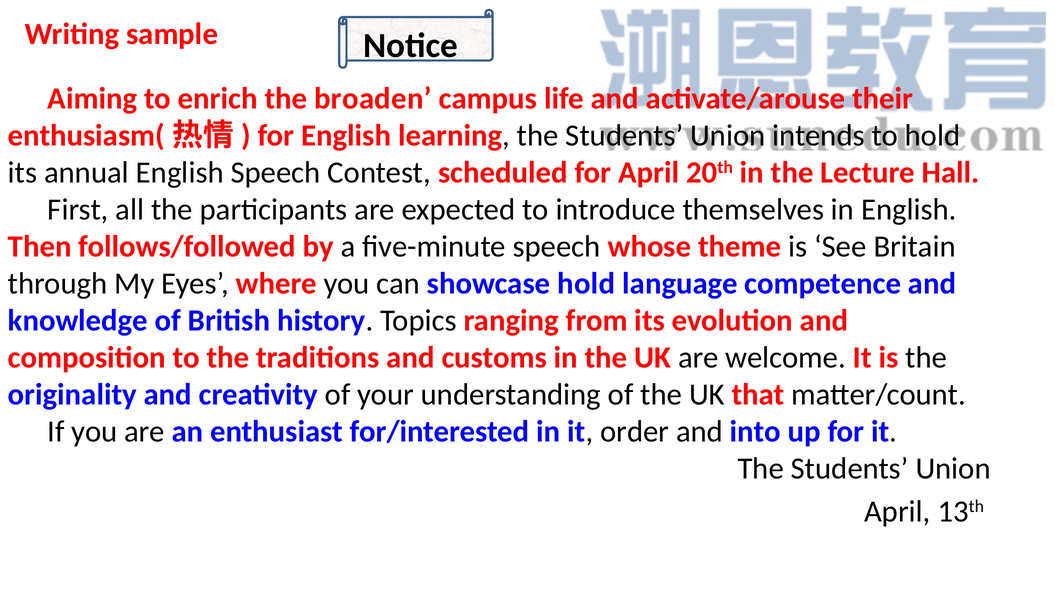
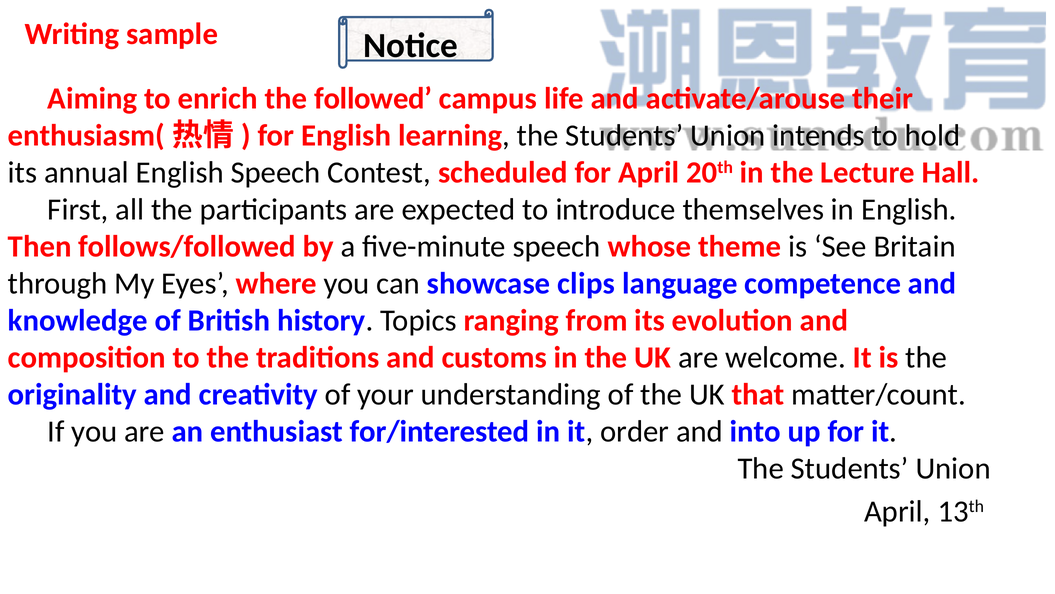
broaden: broaden -> followed (373, 98)
showcase hold: hold -> clips (586, 283)
